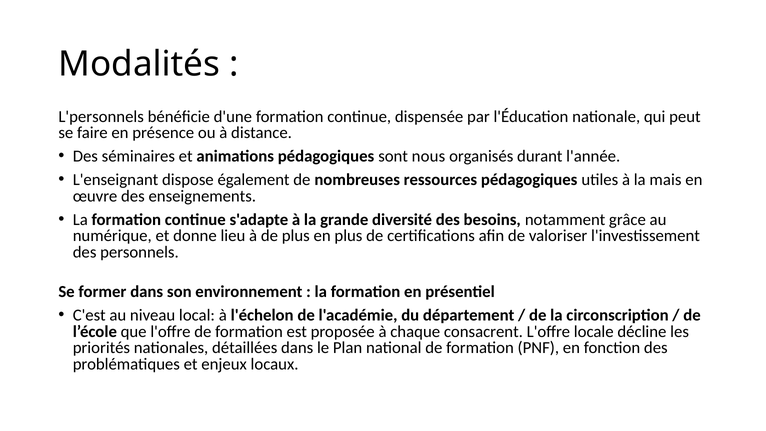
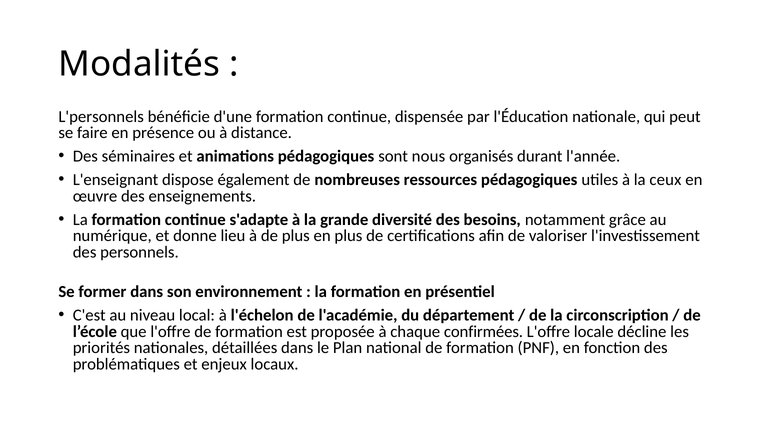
mais: mais -> ceux (665, 180)
consacrent: consacrent -> confirmées (483, 332)
